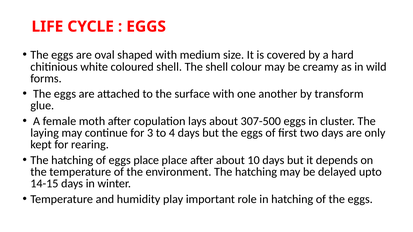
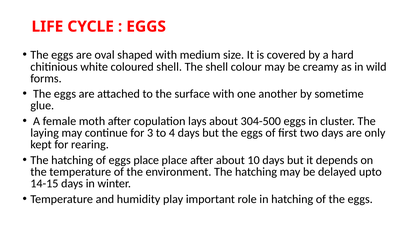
transform: transform -> sometime (339, 94)
307-500: 307-500 -> 304-500 (261, 121)
